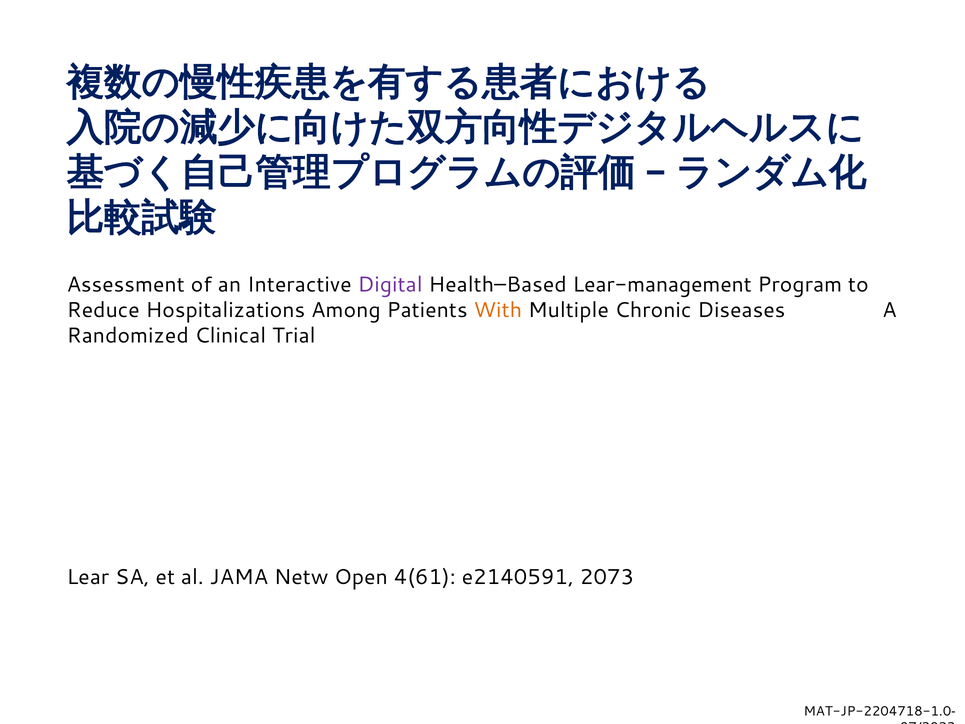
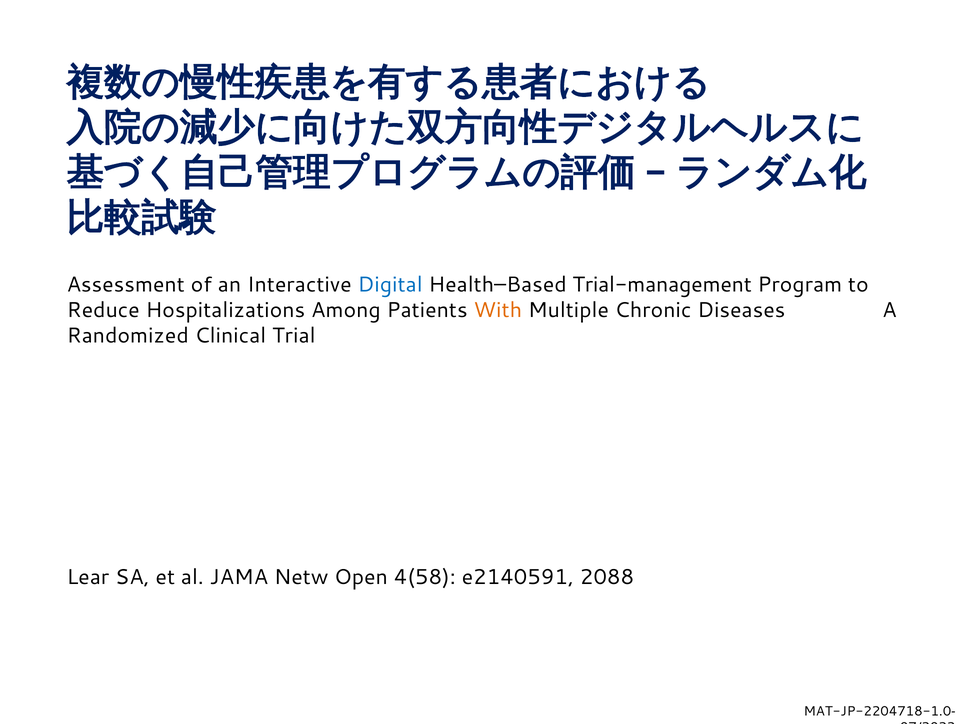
Digital colour: purple -> blue (390, 284)
Lear-management: Lear-management -> Trial-management (662, 284)
4(61: 4(61 -> 4(58 (425, 577)
2073: 2073 -> 2088 (607, 577)
